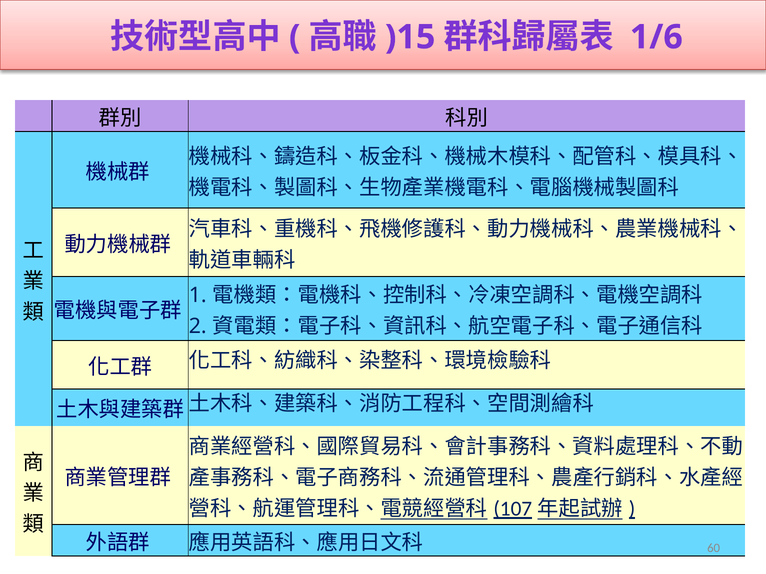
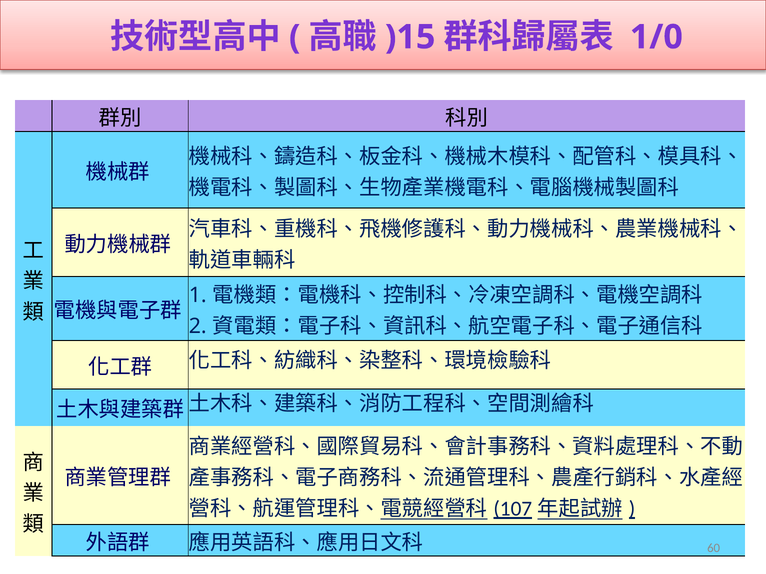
1/6: 1/6 -> 1/0 (656, 37)
